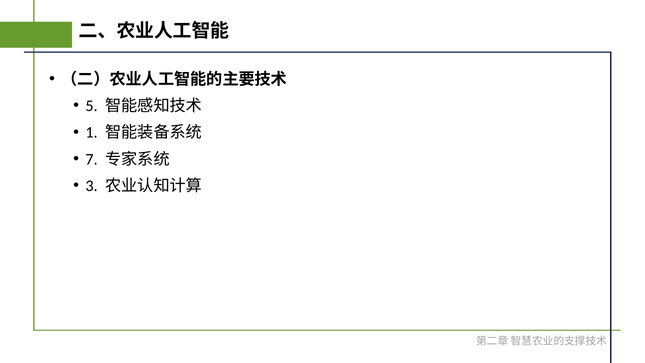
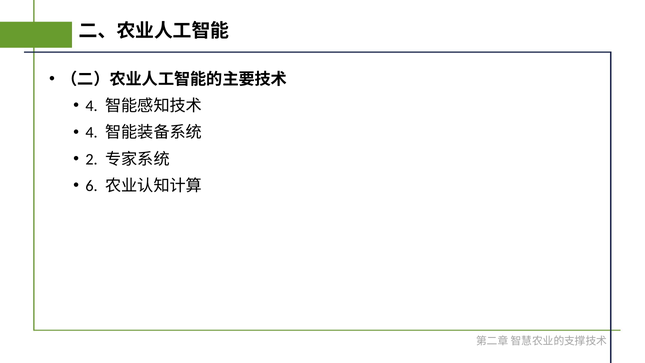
5: 5 -> 4 (92, 106)
1: 1 -> 4 (92, 133)
7: 7 -> 2 (92, 159)
3: 3 -> 6 (92, 186)
